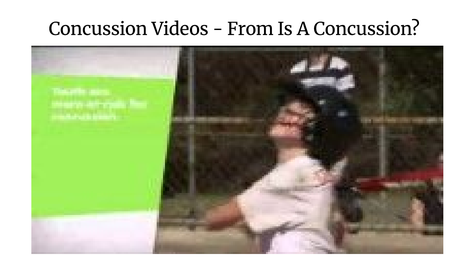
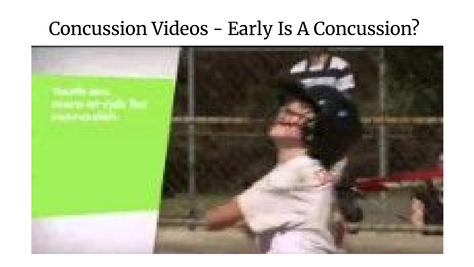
From: From -> Early (250, 29)
